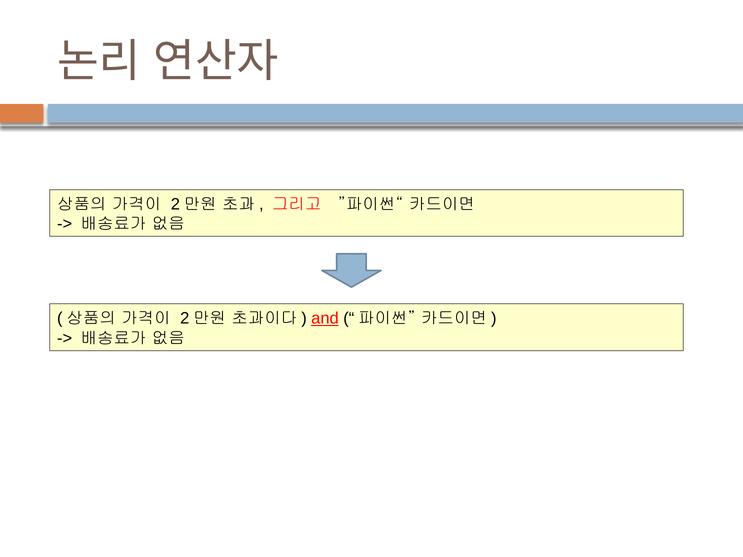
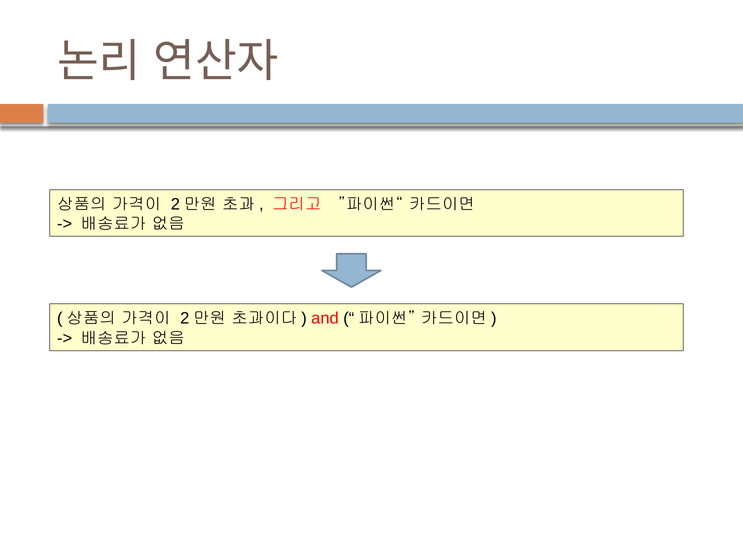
and underline: present -> none (325, 319)
